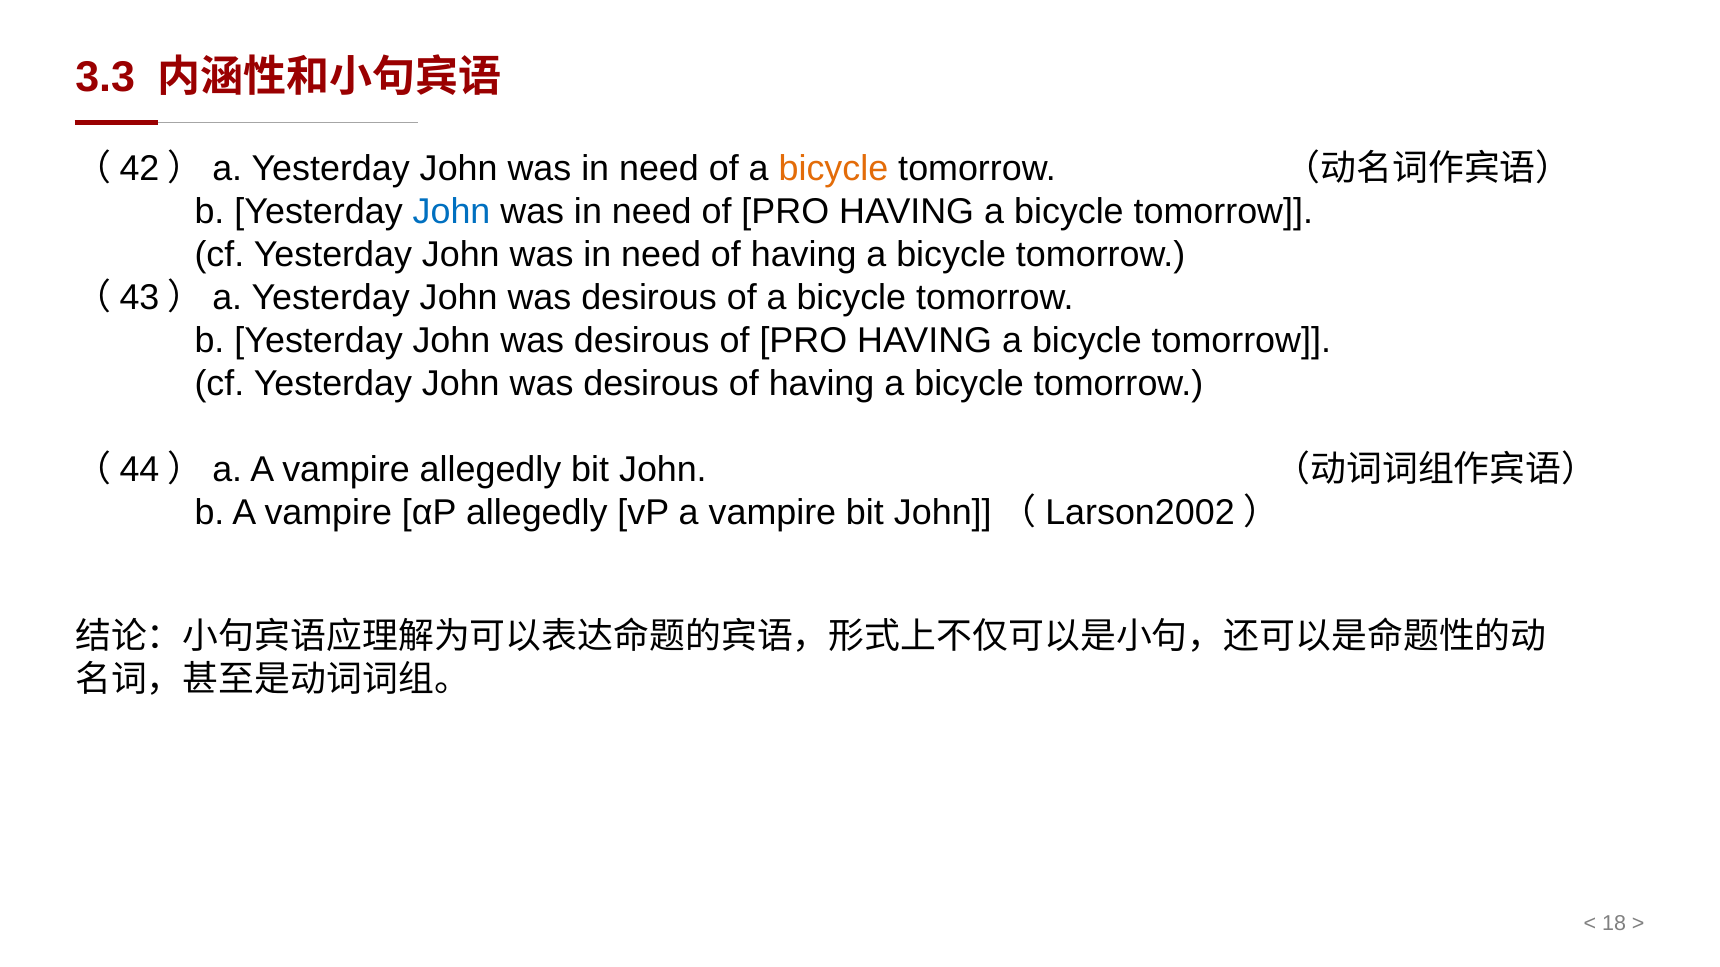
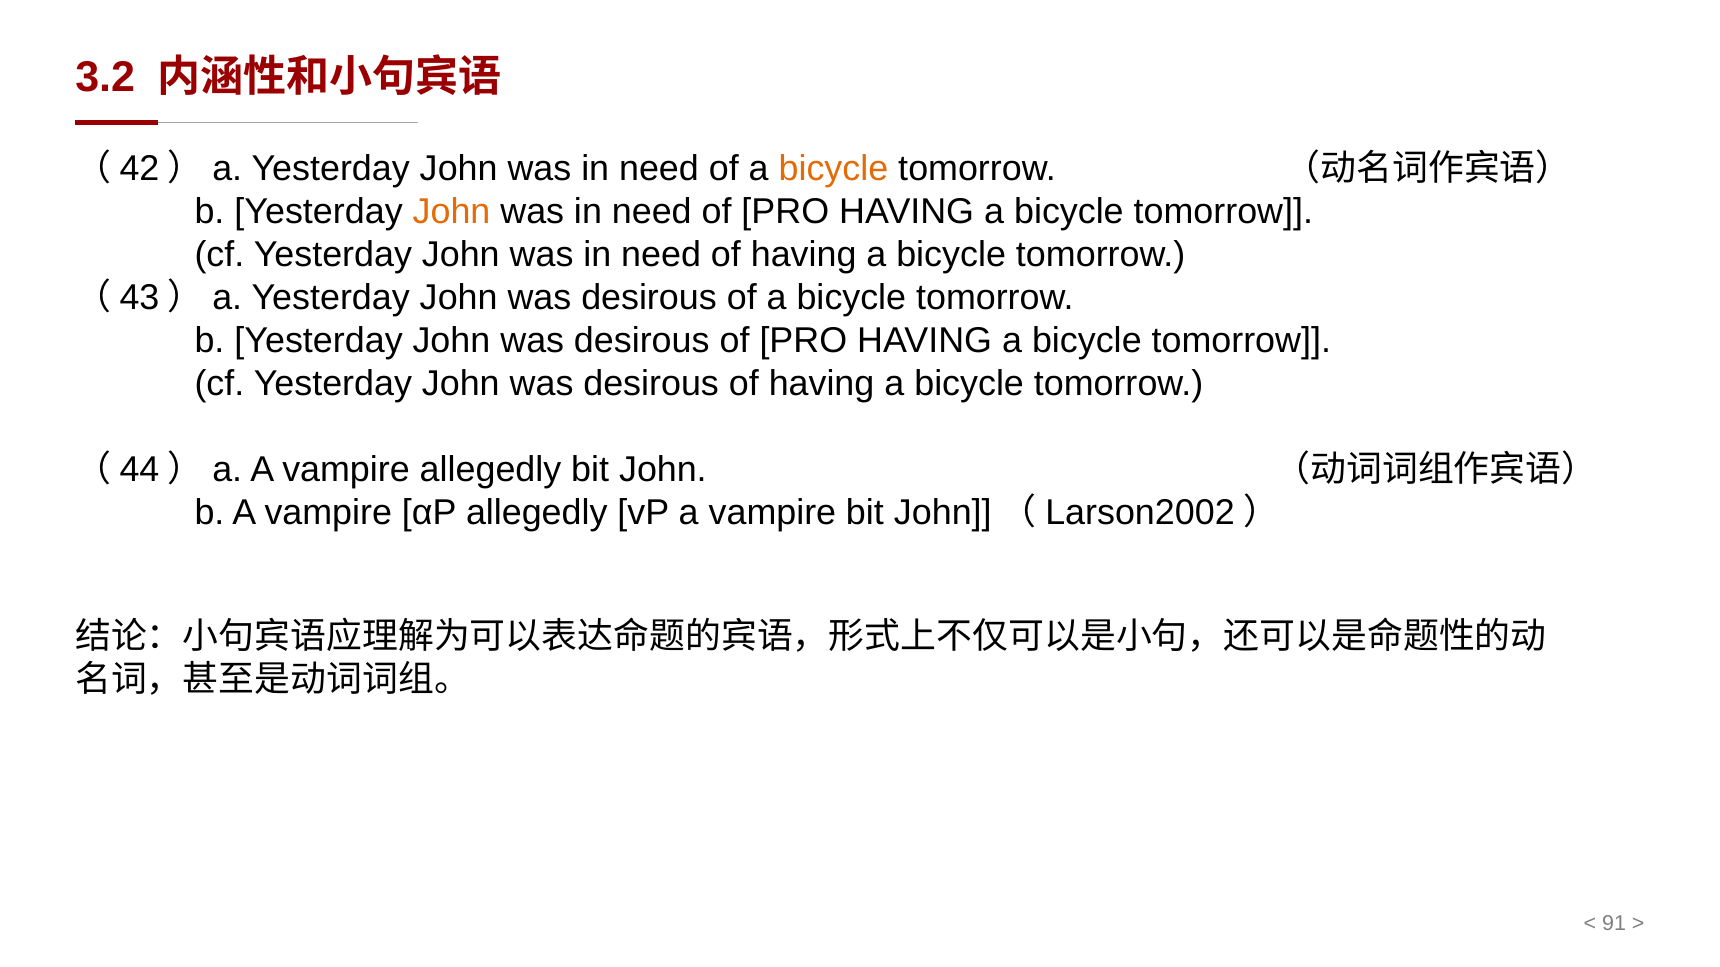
3.3: 3.3 -> 3.2 (105, 78)
John colour: blue -> orange (452, 212)
18: 18 -> 91 (1614, 924)
